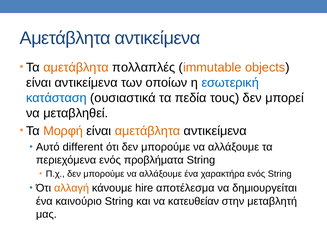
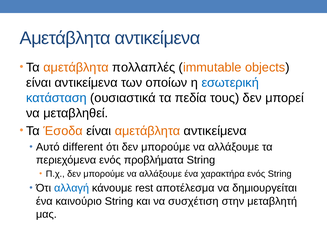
Μορφή: Μορφή -> Έσοδα (63, 131)
αλλαγή colour: orange -> blue (72, 188)
hire: hire -> rest (144, 188)
κατευθείαν: κατευθείαν -> συσχέτιση (193, 201)
